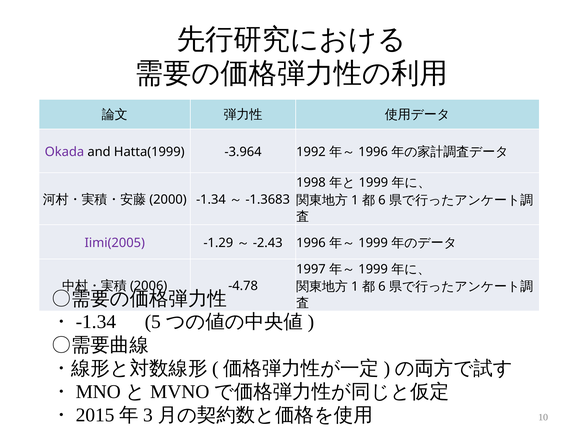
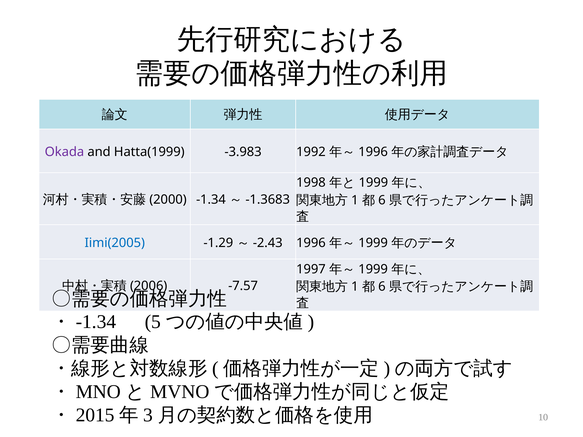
-3.964: -3.964 -> -3.983 (243, 152)
Iimi(2005 colour: purple -> blue (115, 243)
-4.78: -4.78 -> -7.57 (243, 286)
